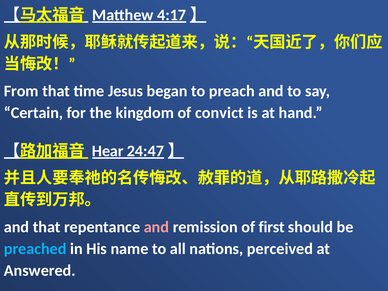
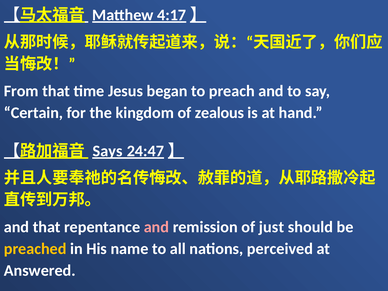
convict: convict -> zealous (220, 113)
Hear: Hear -> Says (108, 151)
first: first -> just (272, 227)
preached colour: light blue -> yellow (35, 249)
